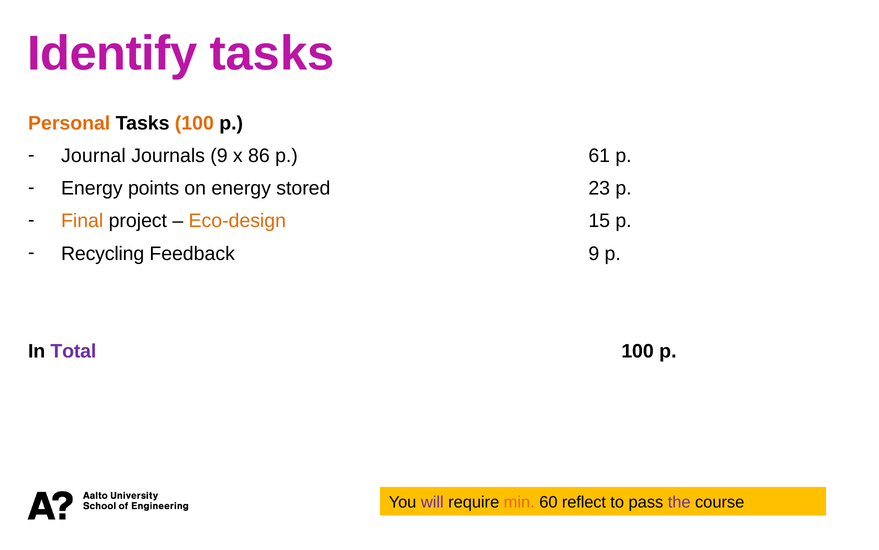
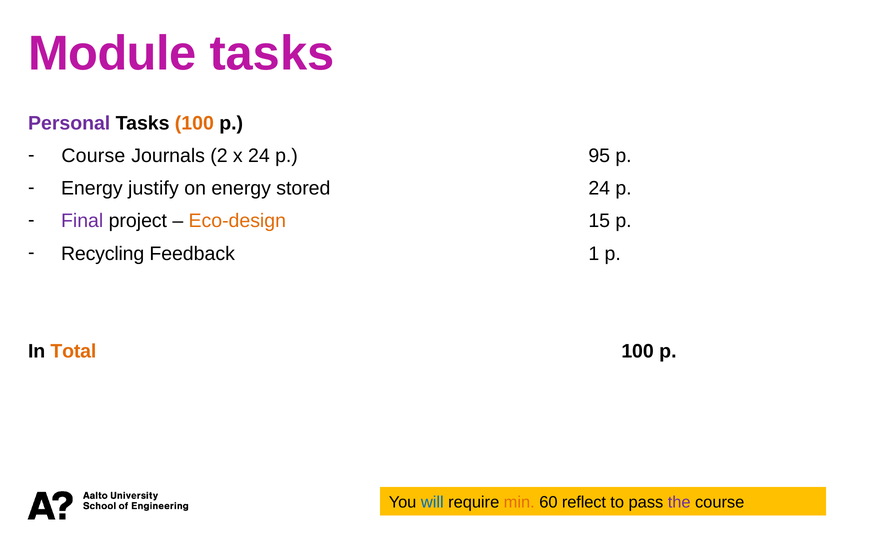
Identify: Identify -> Module (112, 53)
Personal colour: orange -> purple (69, 123)
Journal: Journal -> Course (93, 156)
Journals 9: 9 -> 2 (219, 156)
x 86: 86 -> 24 (259, 156)
61: 61 -> 95 (599, 156)
points: points -> justify (153, 188)
stored 23: 23 -> 24 (599, 188)
Final colour: orange -> purple (82, 221)
Feedback 9: 9 -> 1 (594, 253)
Total colour: purple -> orange (73, 351)
will colour: purple -> blue (432, 502)
